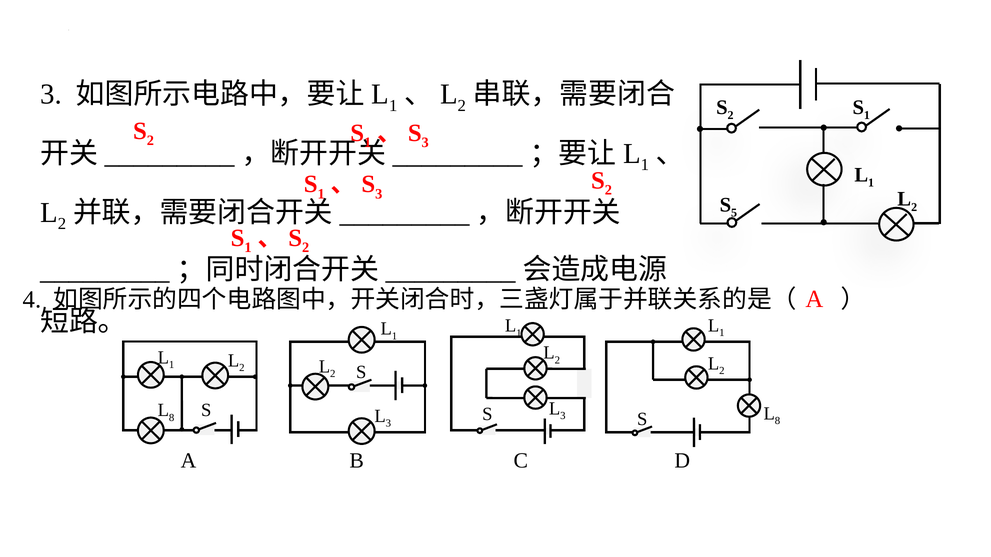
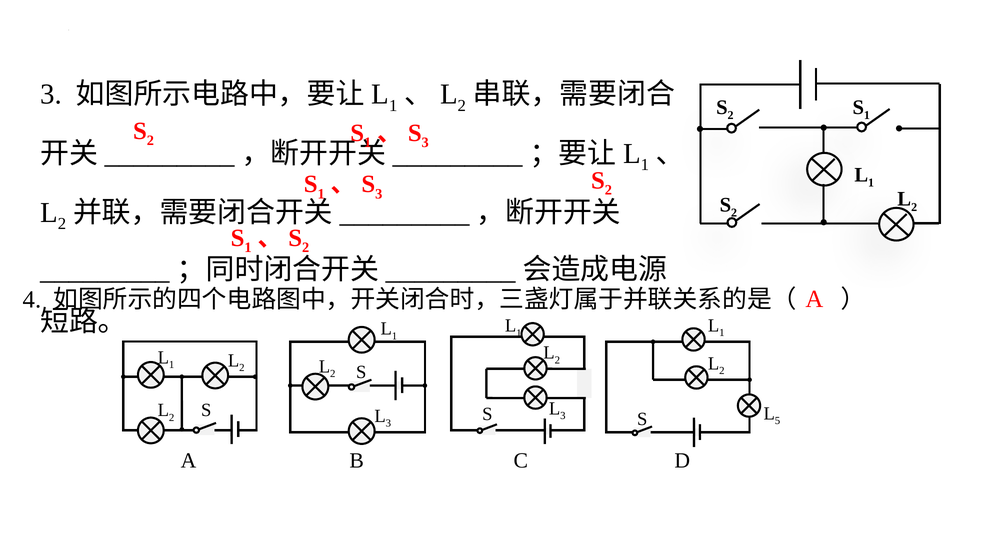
5: 5 -> 2 (734, 213)
8: 8 -> 2 (172, 418)
8: 8 -> 5 (777, 421)
